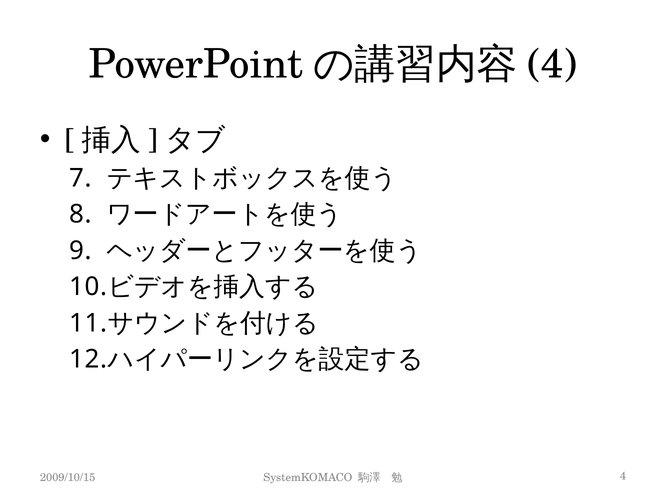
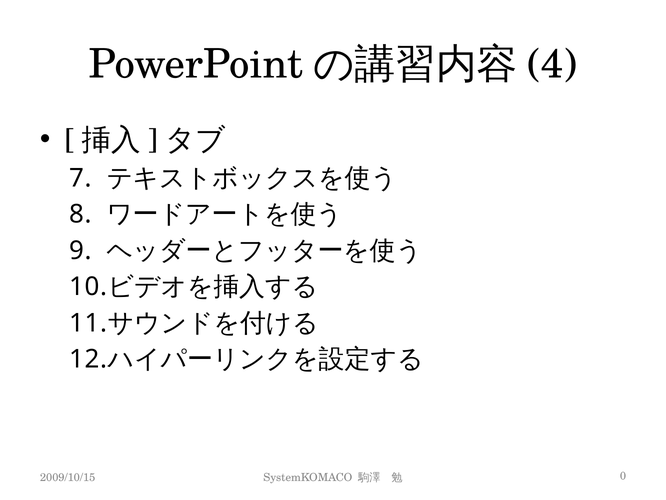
4: 4 -> 0 (623, 476)
